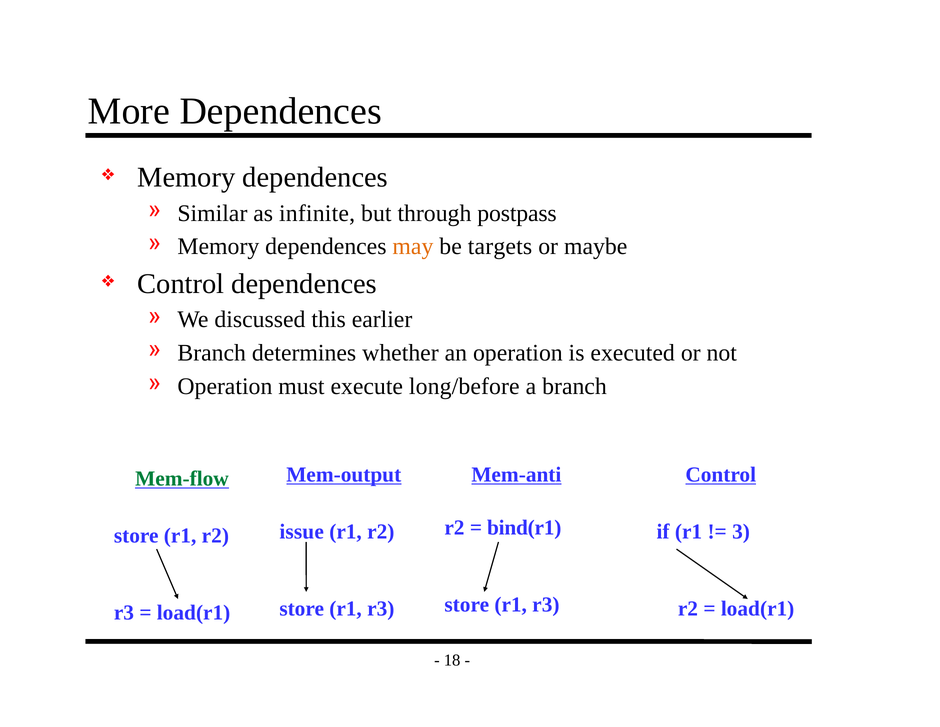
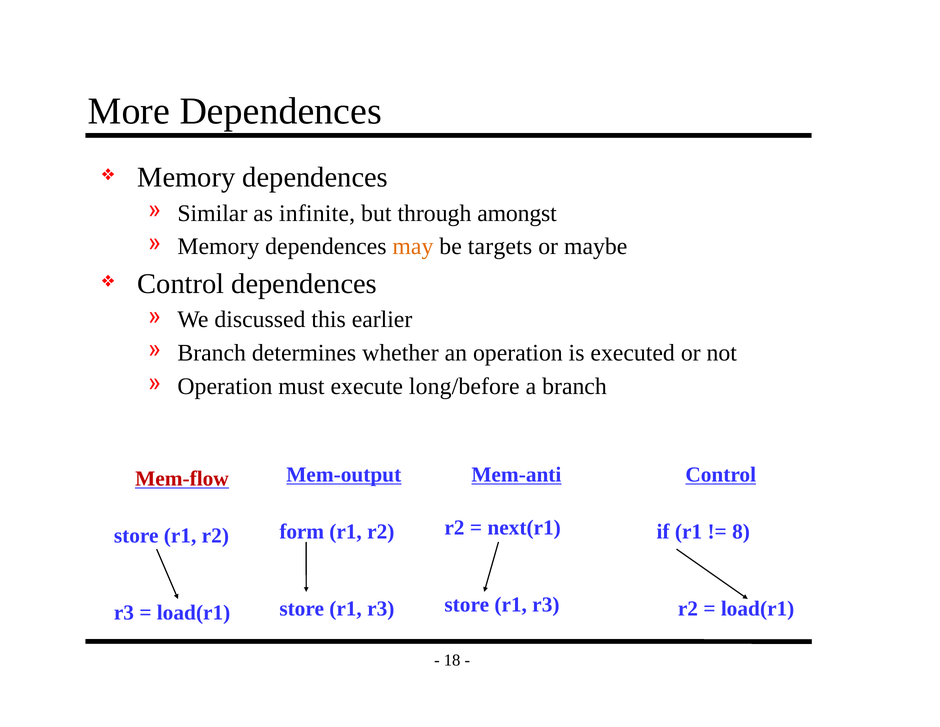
postpass: postpass -> amongst (517, 213)
Mem-flow colour: green -> red (182, 478)
bind(r1: bind(r1 -> next(r1 (524, 527)
issue: issue -> form (302, 531)
3: 3 -> 8 (741, 531)
